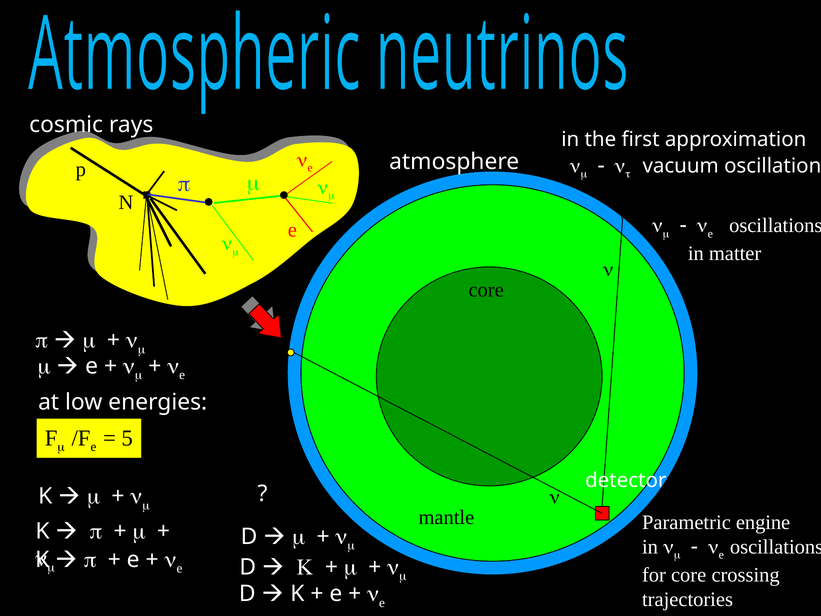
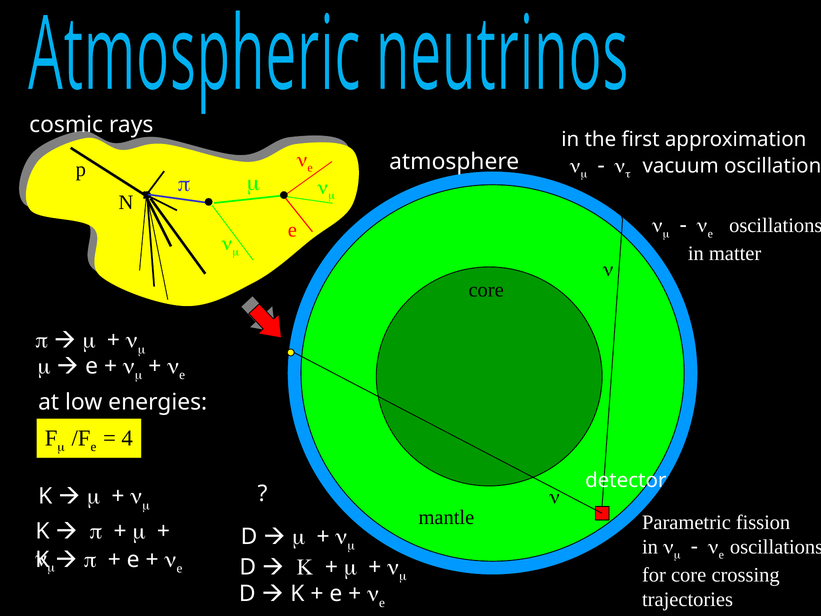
5: 5 -> 4 (127, 438)
engine: engine -> fission (763, 522)
